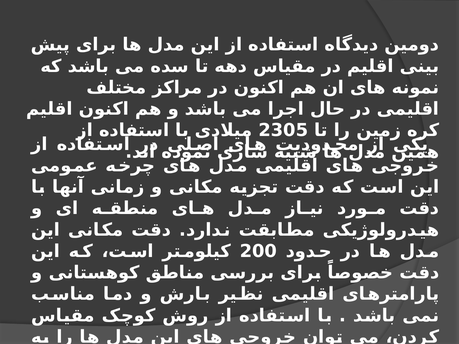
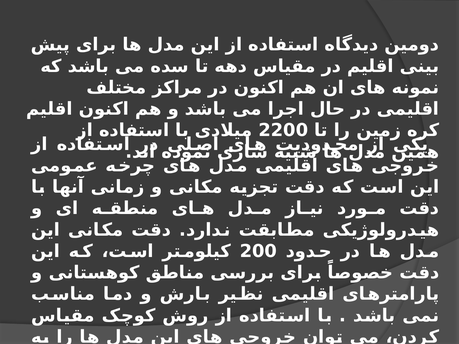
2305: 2305 -> 2200 (283, 131)
